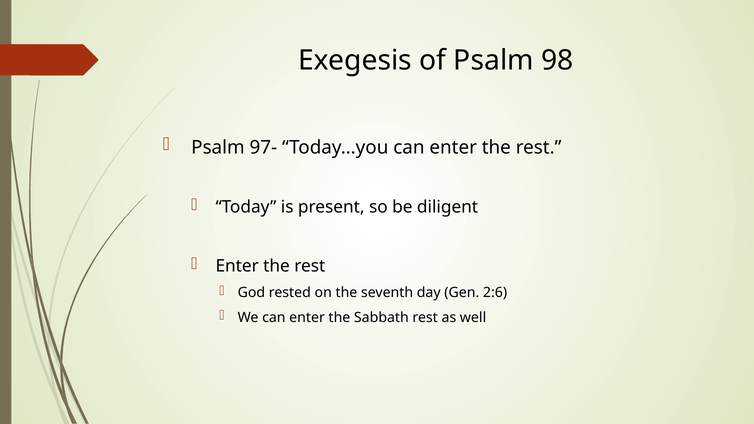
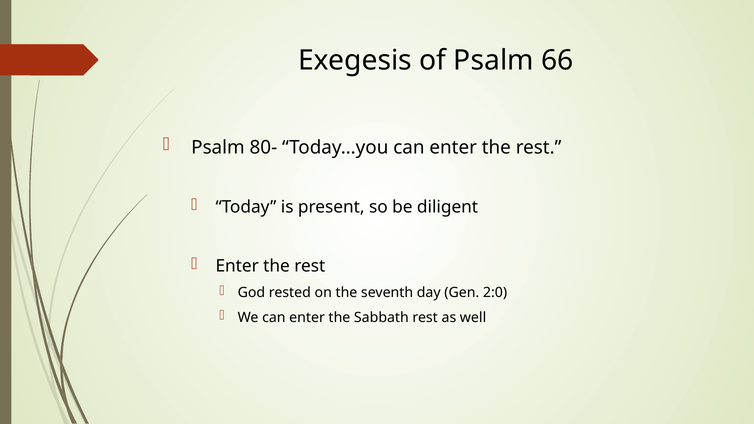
98: 98 -> 66 (557, 60)
97-: 97- -> 80- (263, 147)
2:6: 2:6 -> 2:0 (495, 293)
